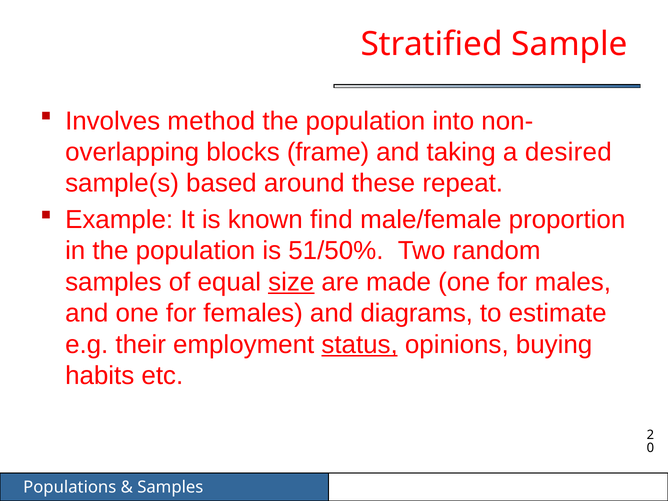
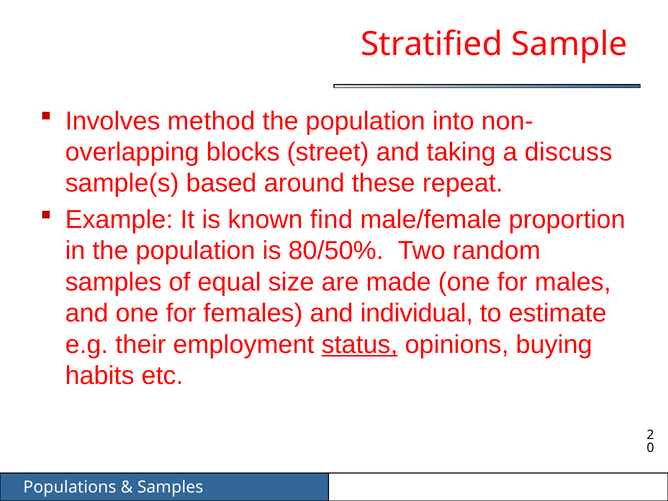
frame: frame -> street (328, 152)
desired: desired -> discuss (568, 152)
51/50%: 51/50% -> 80/50% (336, 251)
size underline: present -> none (291, 282)
diagrams: diagrams -> individual (417, 313)
